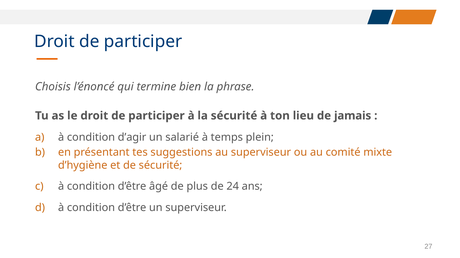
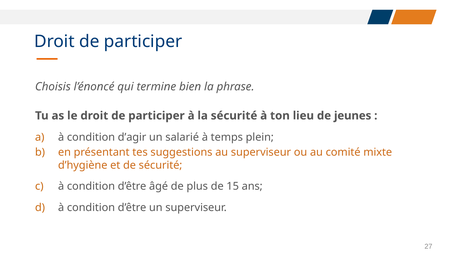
jamais: jamais -> jeunes (353, 116)
24: 24 -> 15 (233, 187)
